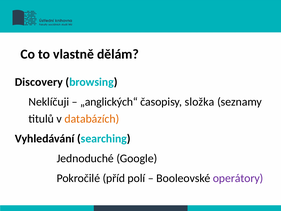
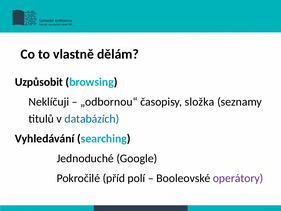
Discovery: Discovery -> Uzpůsobit (39, 82)
„anglických“: „anglických“ -> „odbornou“ (109, 102)
databázích colour: orange -> blue (92, 119)
